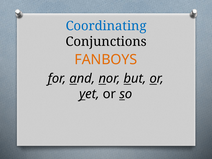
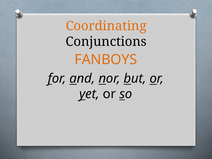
Coordinating colour: blue -> orange (106, 26)
